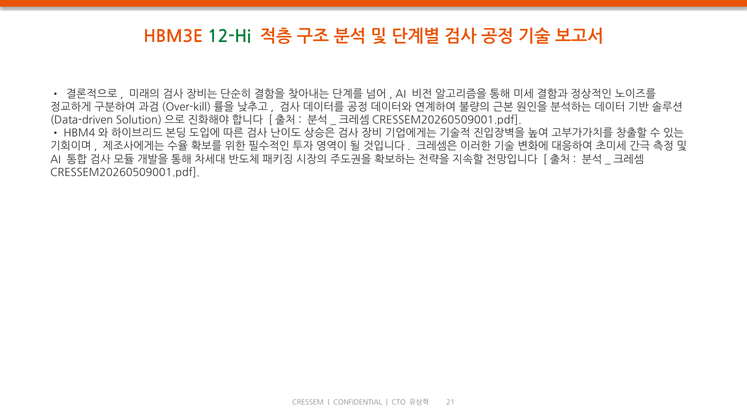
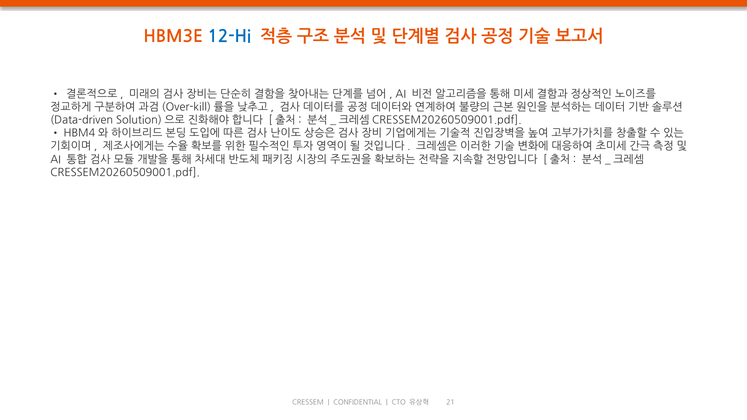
12-Hi colour: green -> blue (229, 37)
